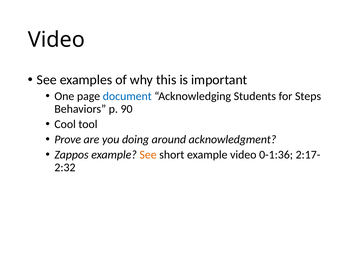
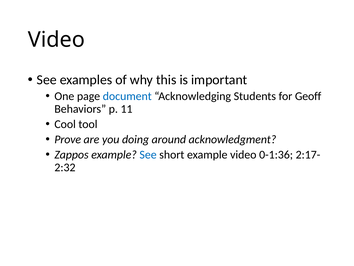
Steps: Steps -> Geoff (308, 96)
90: 90 -> 11 (127, 109)
See colour: orange -> blue (148, 154)
